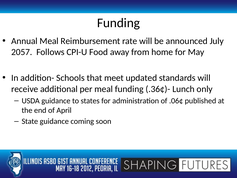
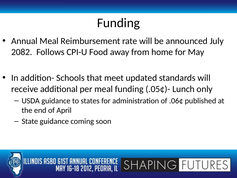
2057: 2057 -> 2082 (22, 52)
.36¢)-: .36¢)- -> .05¢)- (158, 89)
